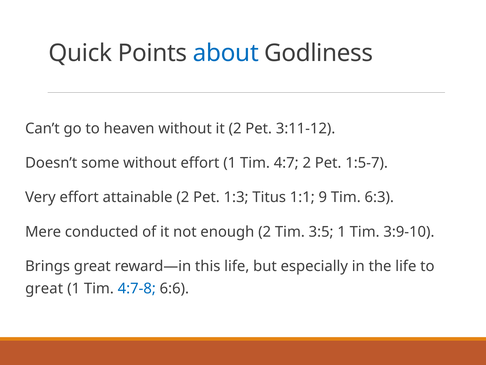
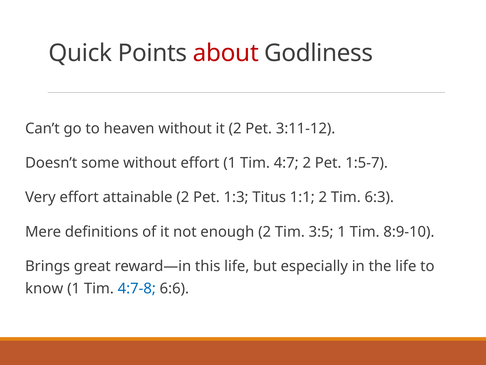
about colour: blue -> red (226, 53)
1:1 9: 9 -> 2 (323, 197)
conducted: conducted -> definitions (102, 232)
3:9-10: 3:9-10 -> 8:9-10 (409, 232)
great: great -> know (44, 288)
